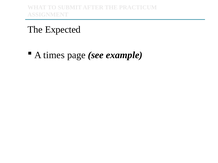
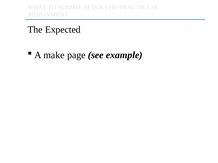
times: times -> make (54, 55)
